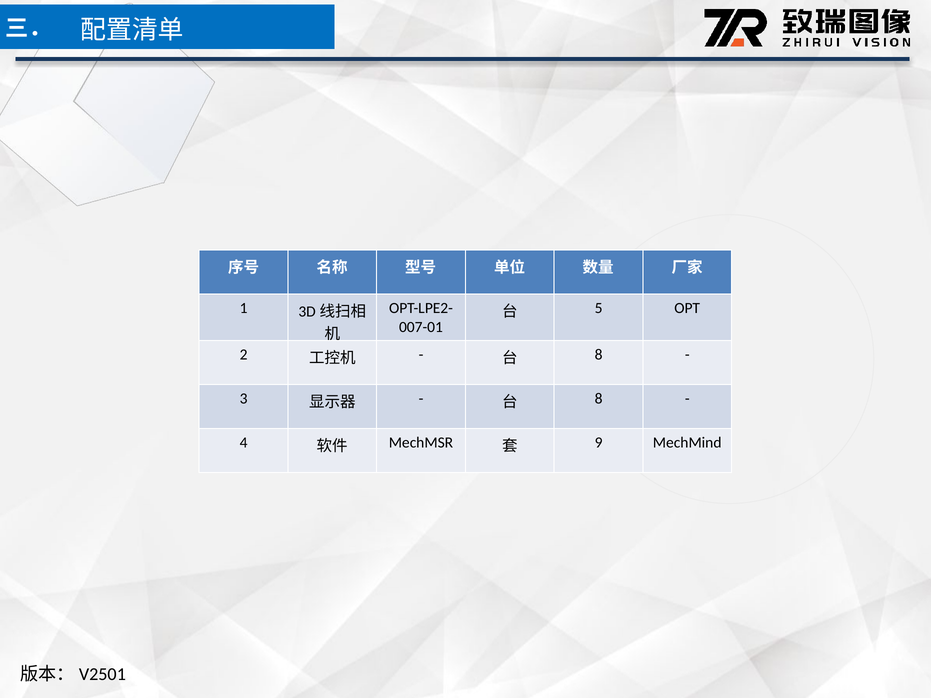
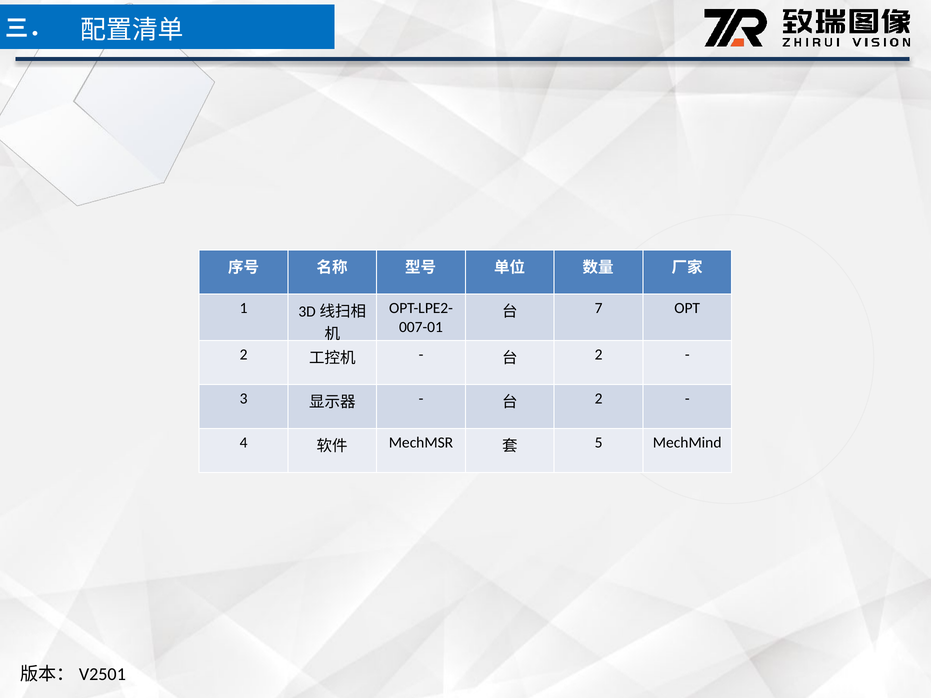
5: 5 -> 7 (599, 308)
8: 8 -> 2 (599, 355)
8: 8 -> 2 (599, 399)
9: 9 -> 5 (599, 443)
